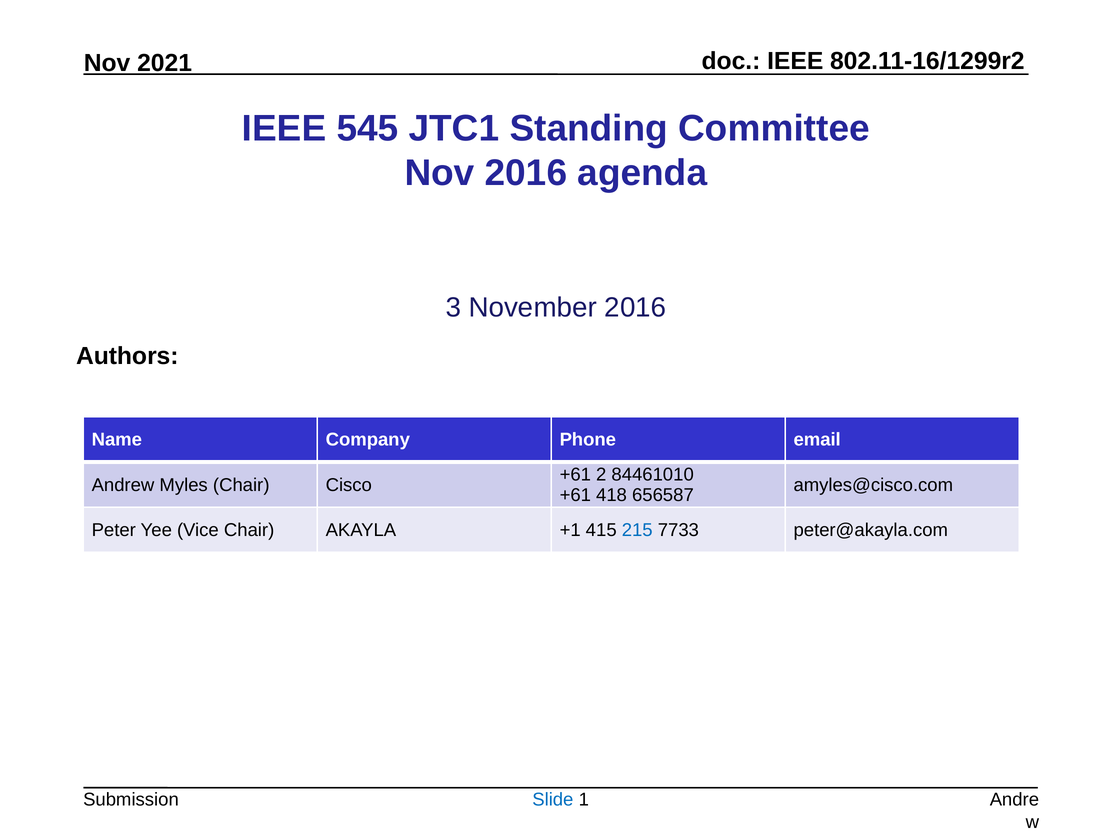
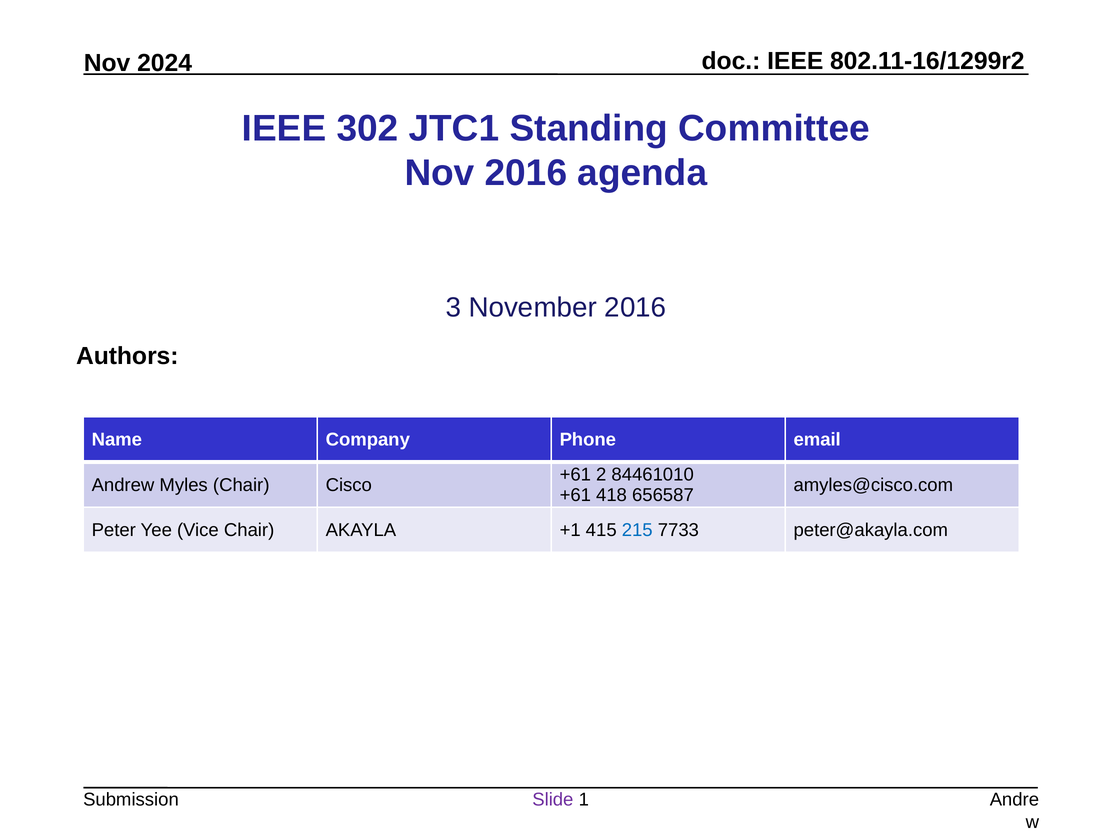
2021: 2021 -> 2024 (165, 63)
545: 545 -> 302 (367, 129)
Slide colour: blue -> purple (553, 800)
